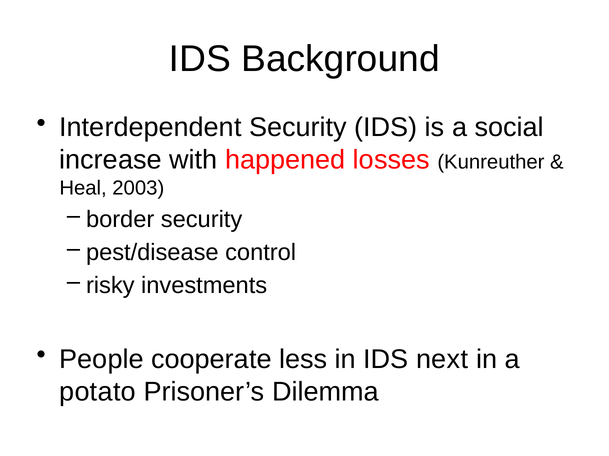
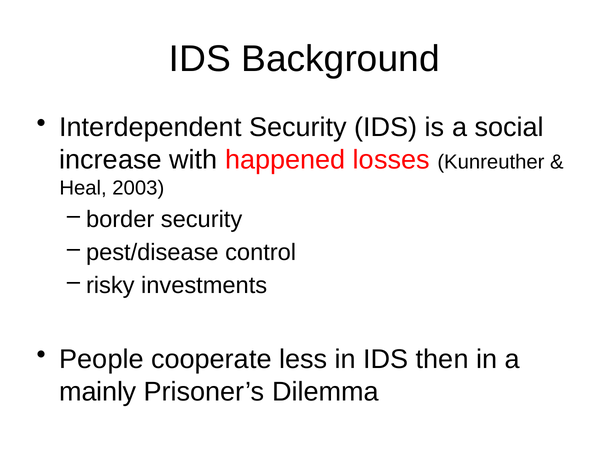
next: next -> then (442, 360)
potato: potato -> mainly (98, 392)
